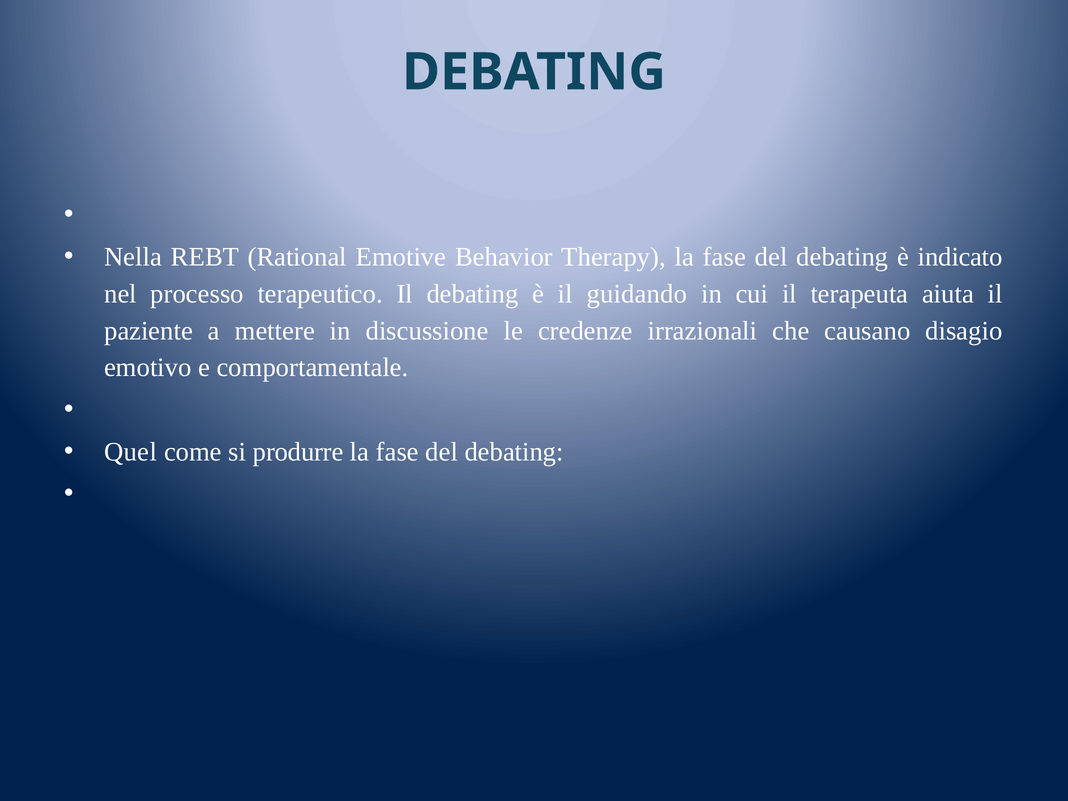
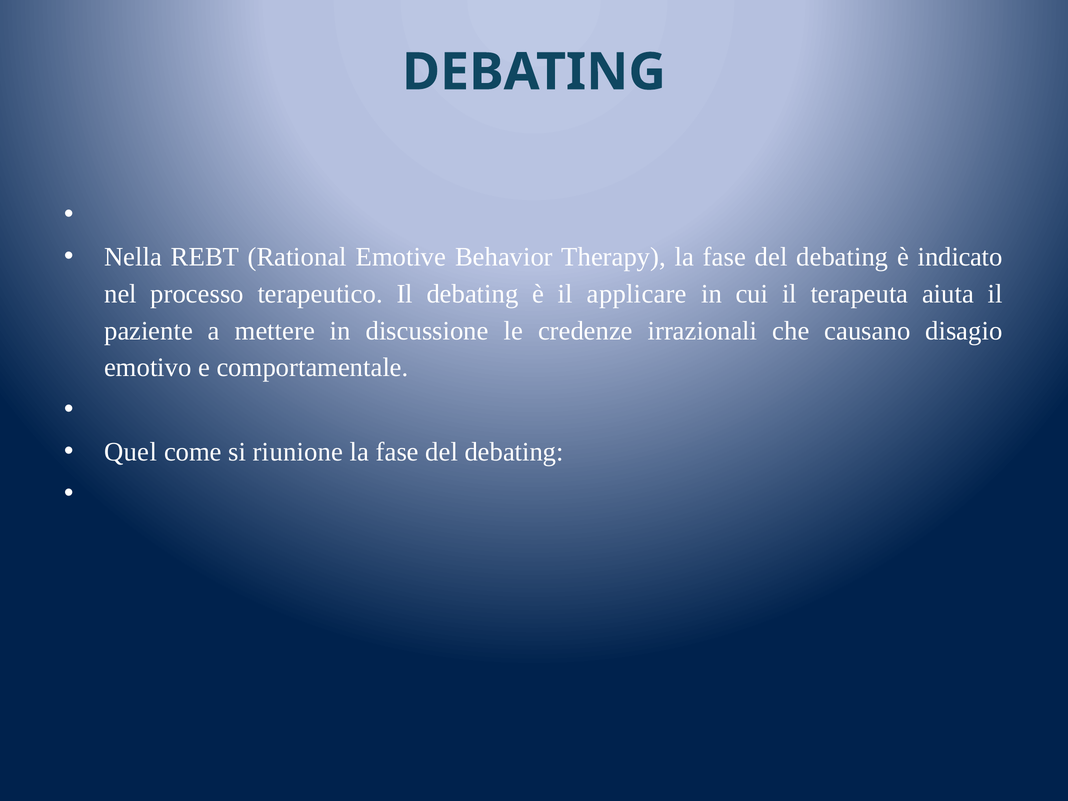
guidando: guidando -> applicare (637, 294)
produrre: produrre -> riunione (298, 452)
